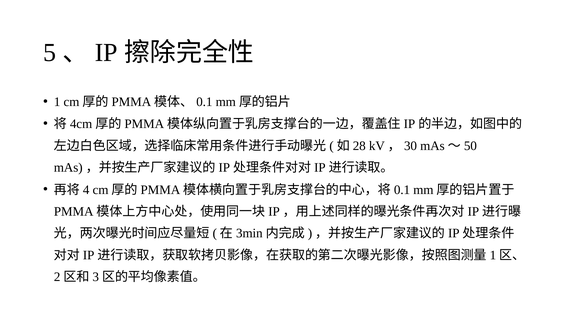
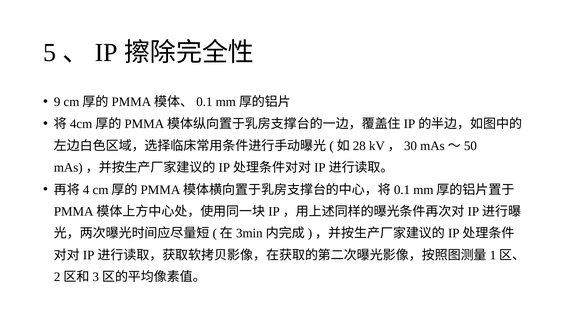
1: 1 -> 9 (57, 102)
